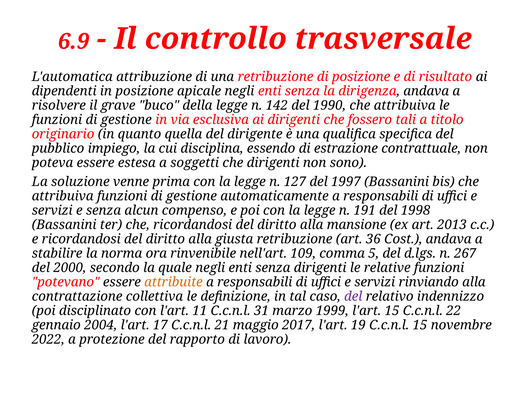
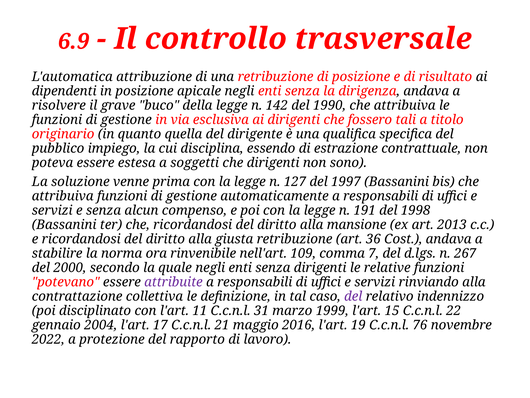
5: 5 -> 7 (374, 253)
attribuite colour: orange -> purple (173, 282)
2017: 2017 -> 2016 (299, 325)
C.c.n.l 15: 15 -> 76 (420, 325)
